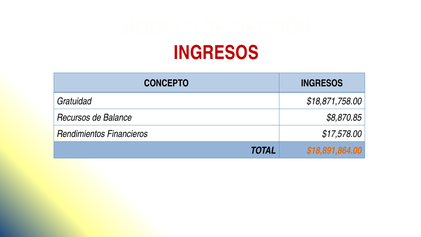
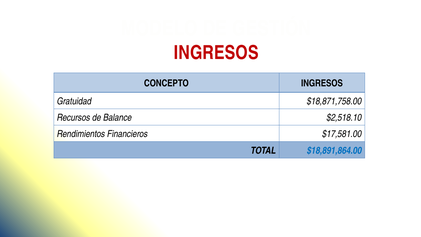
$8,870.85: $8,870.85 -> $2,518.10 (344, 117)
$17,578.00: $17,578.00 -> $17,581.00 (342, 134)
$18,891,864.00 colour: orange -> blue (334, 150)
